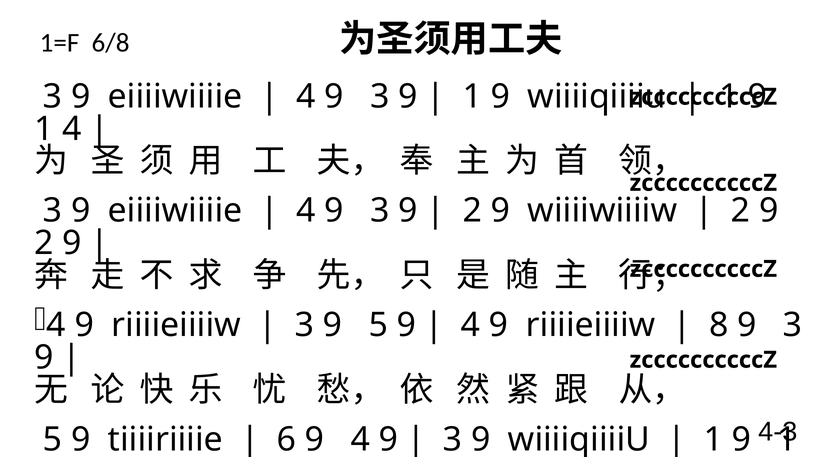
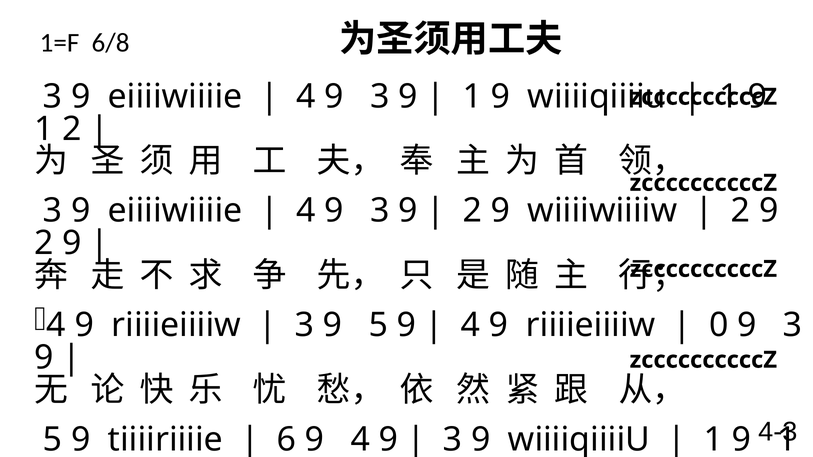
1 4: 4 -> 2 (72, 129)
8: 8 -> 0 (719, 325)
